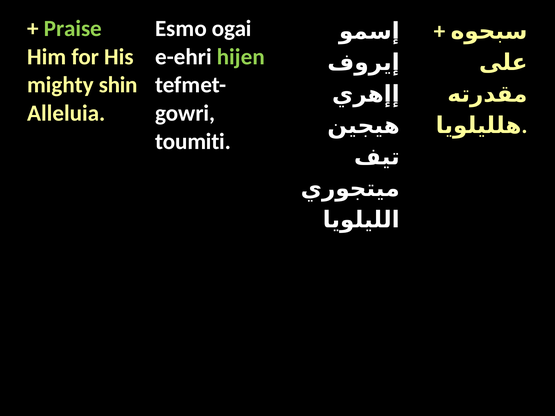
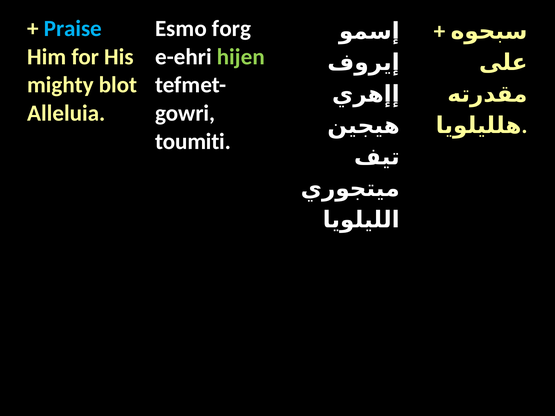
Praise colour: light green -> light blue (73, 29)
ogai: ogai -> forg (232, 29)
shin: shin -> blot (118, 85)
